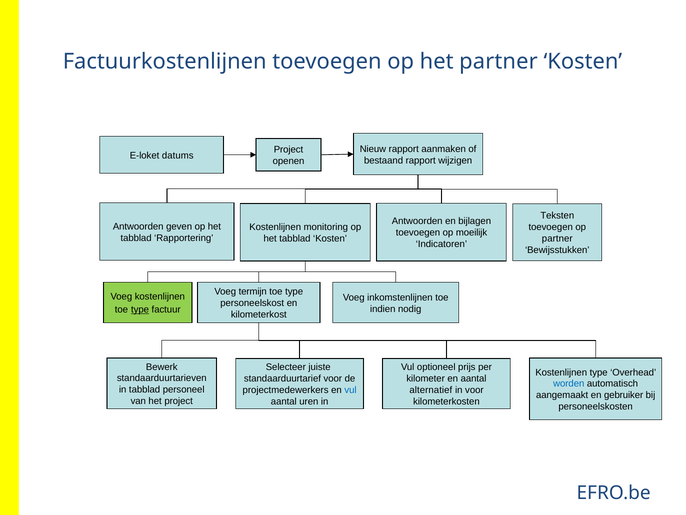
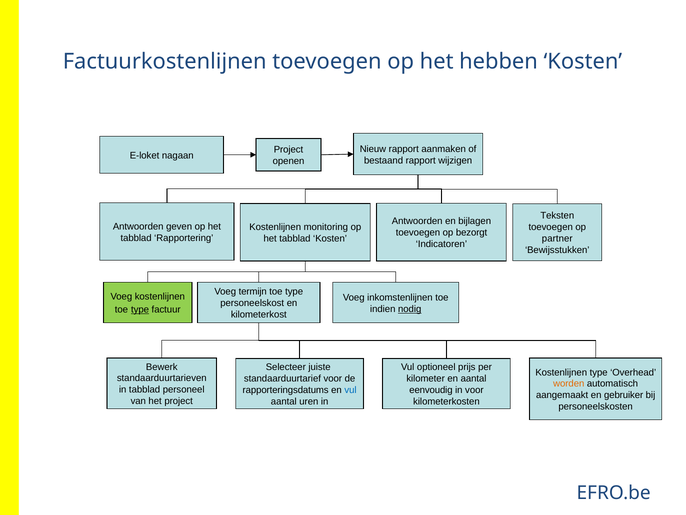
het partner: partner -> hebben (499, 62)
datums: datums -> nagaan (178, 155)
moeilijk: moeilijk -> bezorgt (472, 232)
nodig underline: none -> present (410, 309)
worden colour: blue -> orange (569, 383)
projectmedewerkers: projectmedewerkers -> rapporteringsdatums (286, 390)
alternatief: alternatief -> eenvoudig (431, 390)
